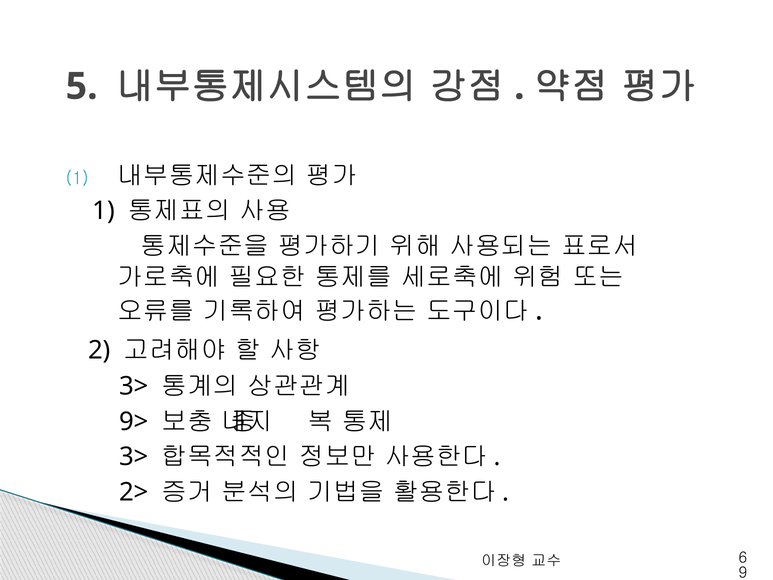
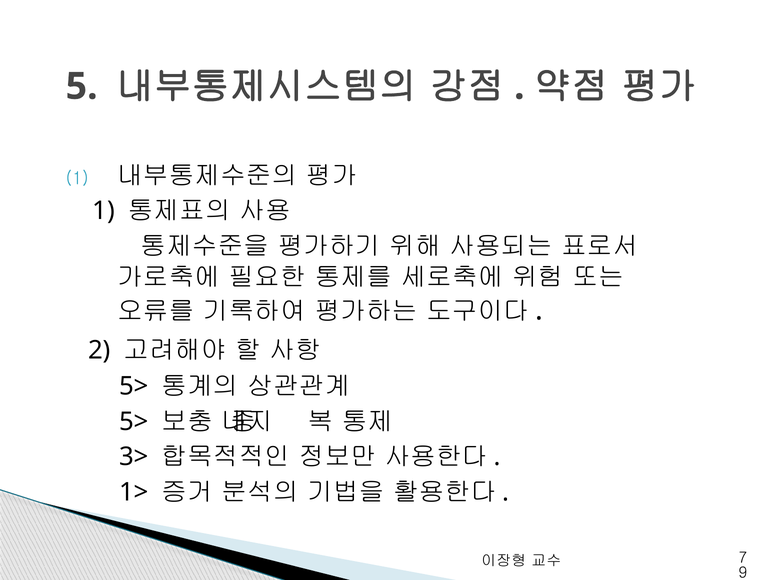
3>: 3> -> 5> (134, 386)
9>: 9> -> 5> (134, 421)
2>: 2> -> 1> (134, 492)
6: 6 -> 7 (743, 557)
